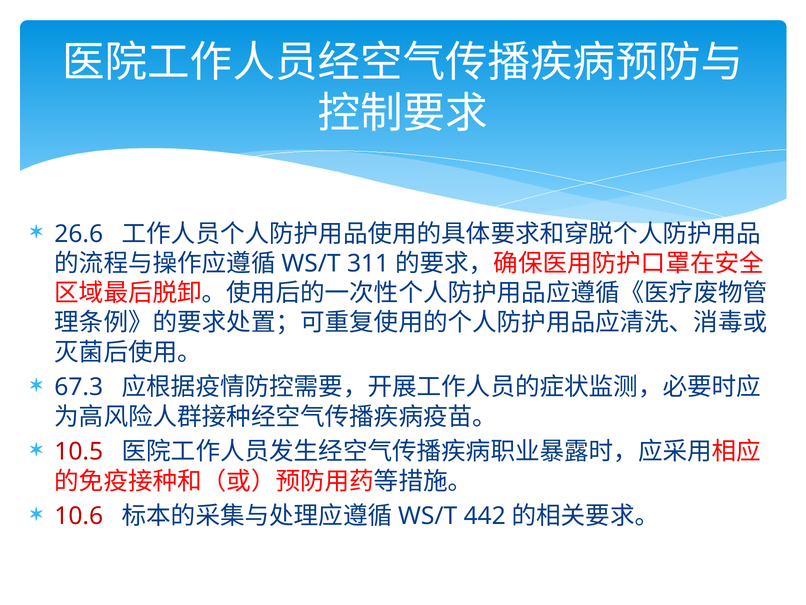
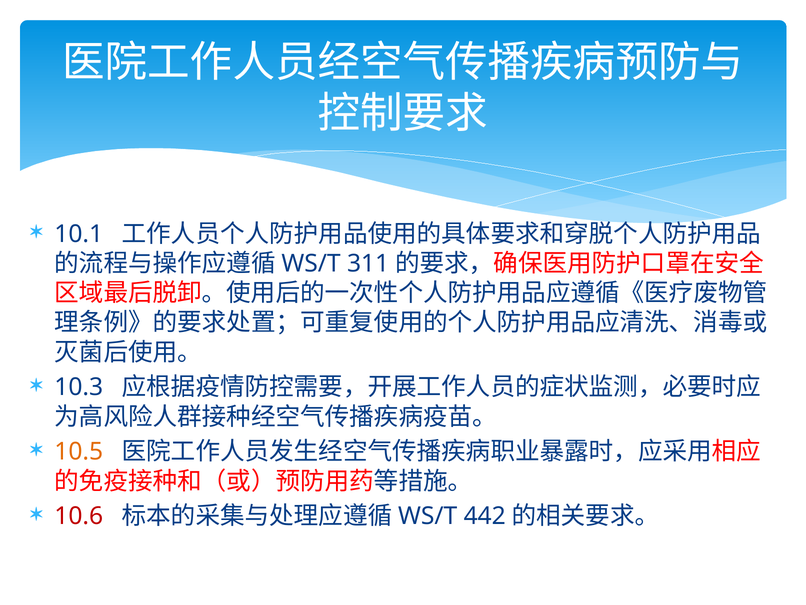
26.6: 26.6 -> 10.1 (79, 234)
67.3: 67.3 -> 10.3 (79, 387)
10.5 colour: red -> orange (79, 451)
